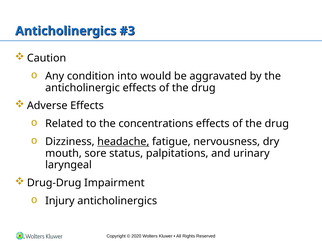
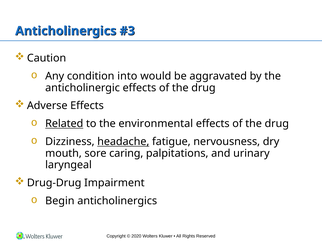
Related underline: none -> present (64, 124)
concentrations: concentrations -> environmental (156, 124)
status: status -> caring (126, 154)
Injury: Injury -> Begin (60, 201)
